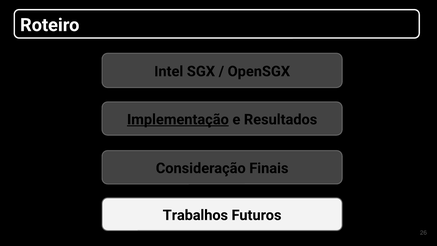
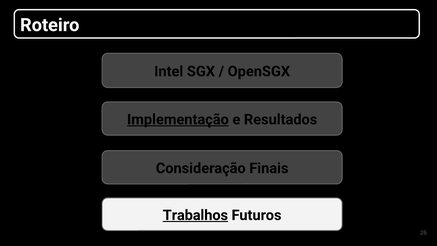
Trabalhos underline: none -> present (195, 215)
